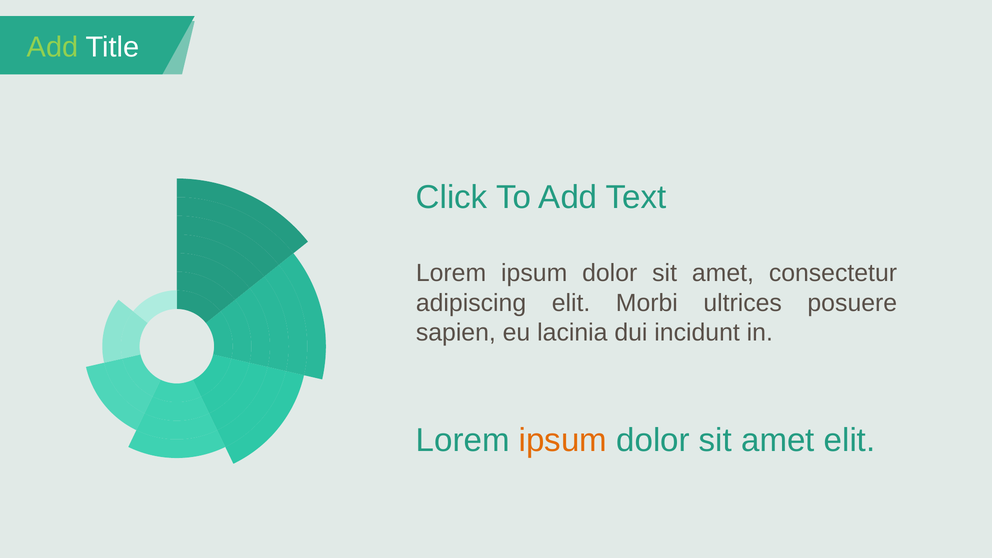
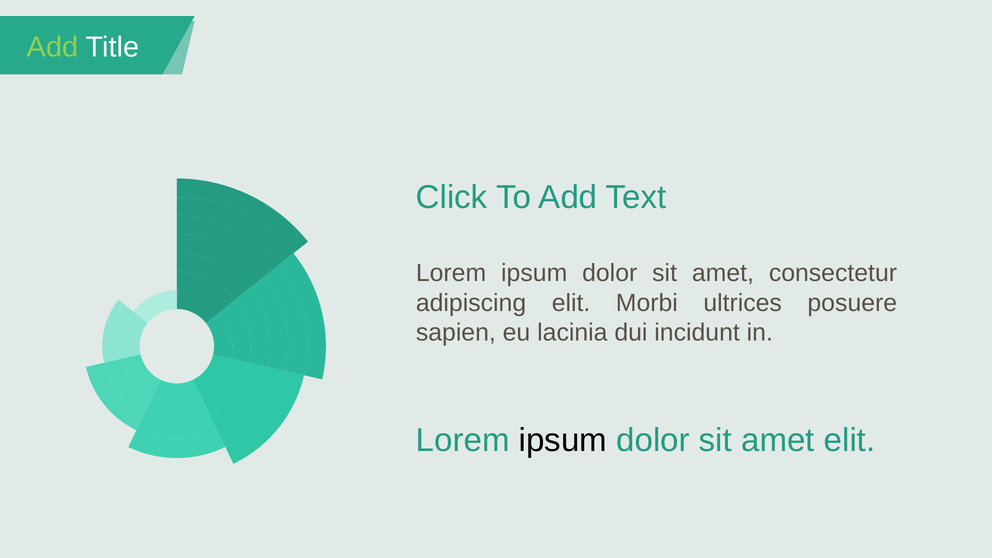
ipsum colour: orange -> black (563, 440)
